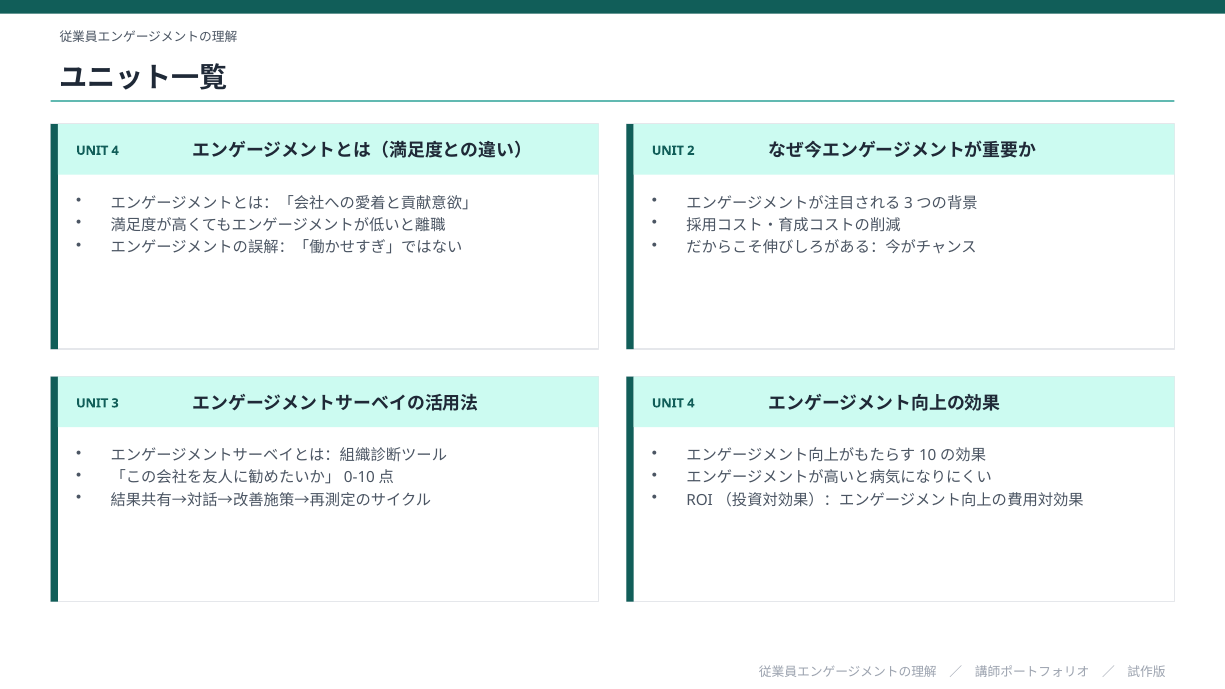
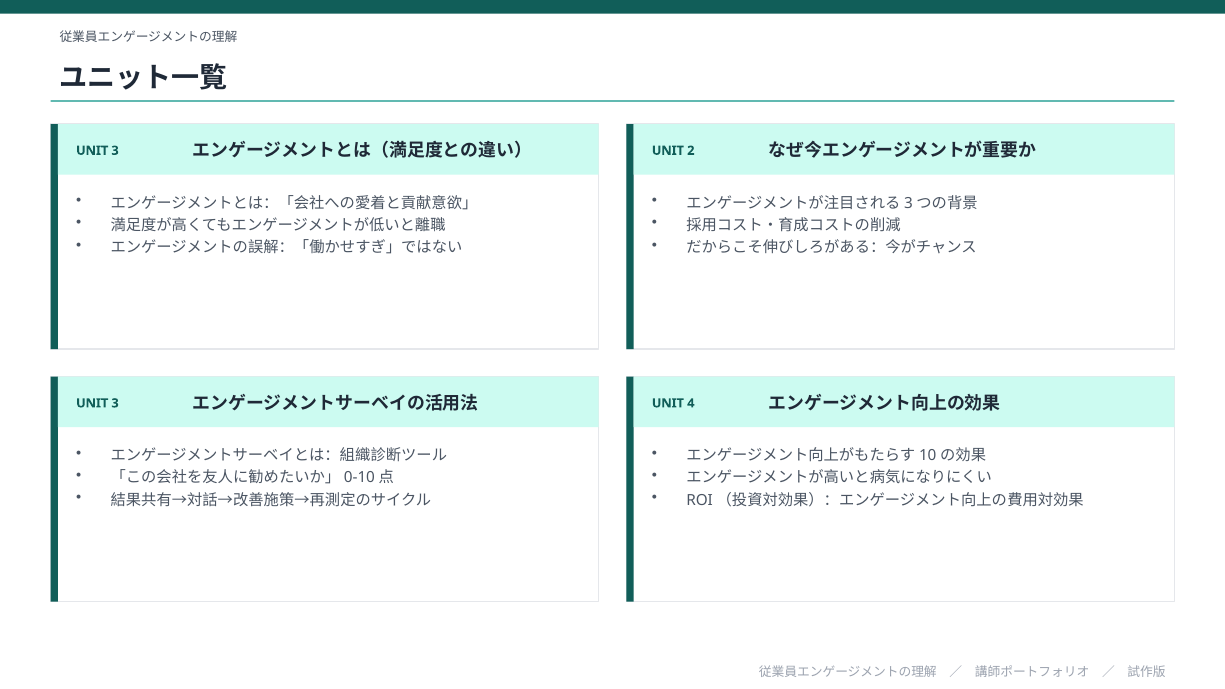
4: 4 -> 3 (115, 151)
